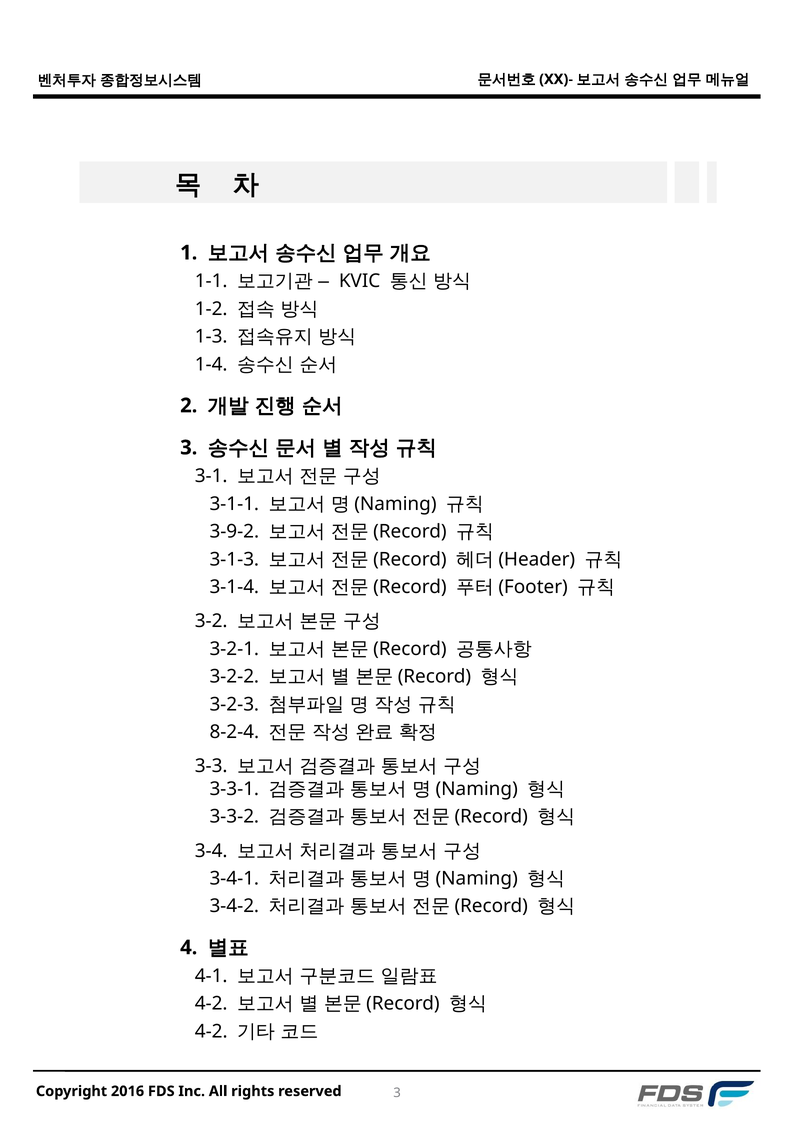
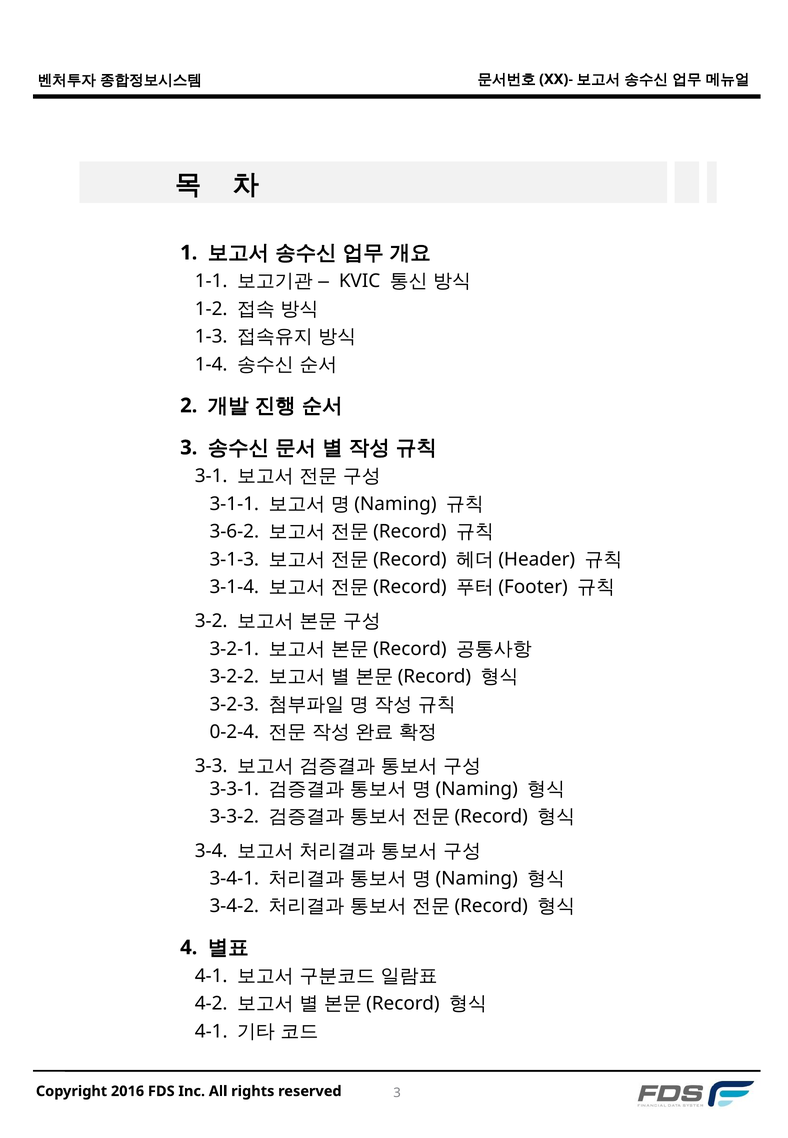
3-9-2: 3-9-2 -> 3-6-2 (234, 532)
8-2-4: 8-2-4 -> 0-2-4 (234, 732)
4-2: 4-2 -> 4-1 (211, 1032)
